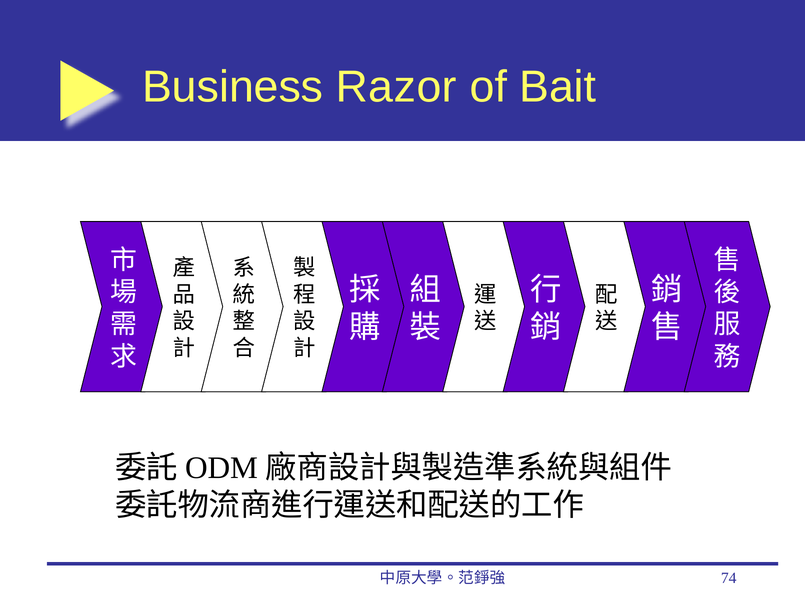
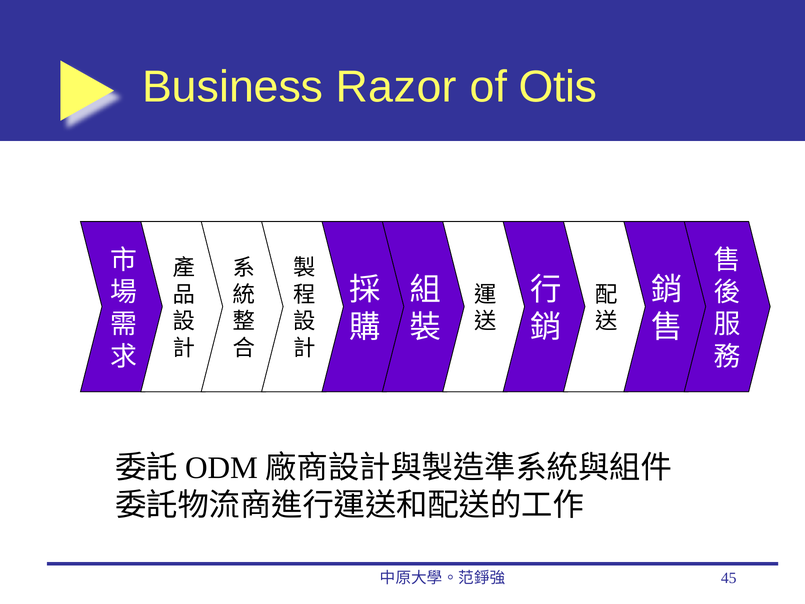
Bait: Bait -> Otis (558, 87)
74: 74 -> 45 (729, 578)
